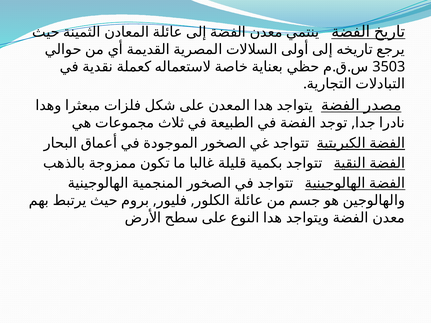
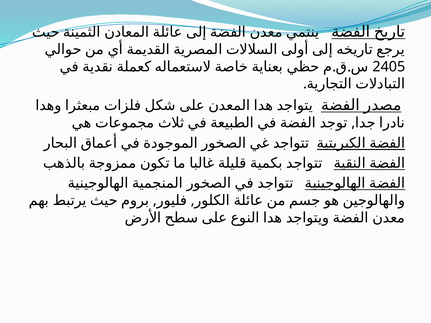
3503: 3503 -> 2405 (389, 67)
